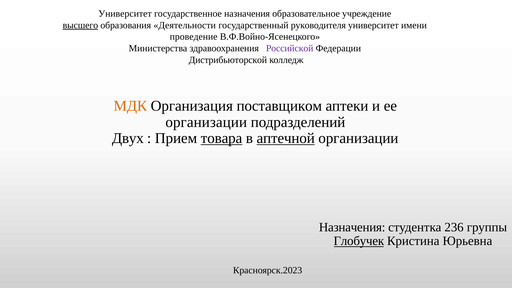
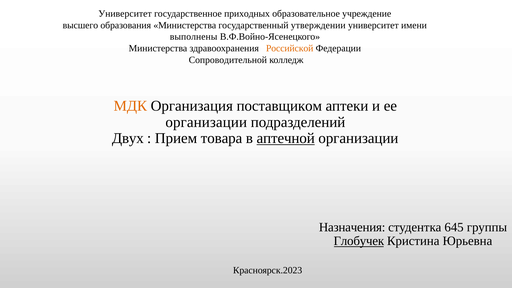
государственное назначения: назначения -> приходных (247, 14)
высшего underline: present -> none (80, 25)
образования Деятельности: Деятельности -> Министерства (185, 25)
руководителя: руководителя -> утверждении (318, 25)
проведение: проведение -> выполнены (194, 37)
Российской colour: purple -> orange (290, 48)
Дистрибьюторской: Дистрибьюторской -> Сопроводительной (228, 60)
товара underline: present -> none (222, 138)
236: 236 -> 645 (454, 227)
